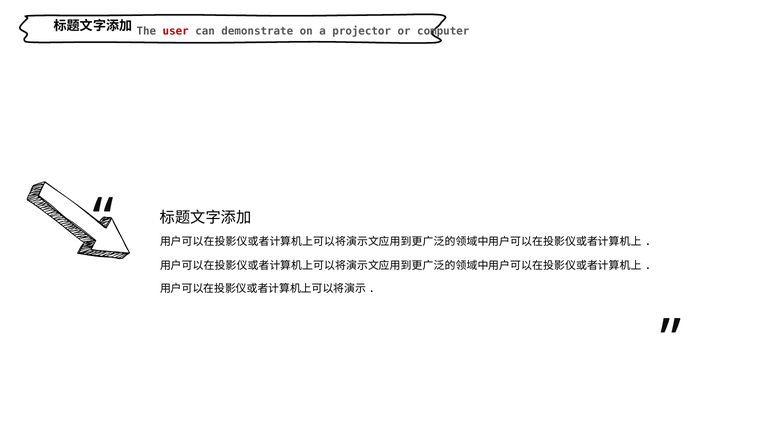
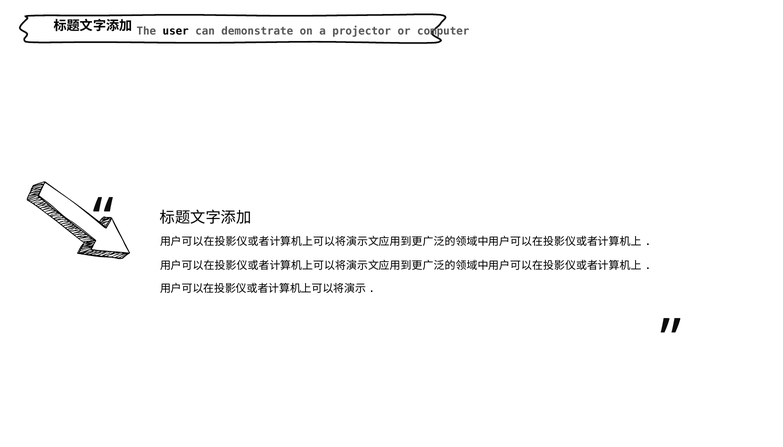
user colour: red -> black (176, 31)
